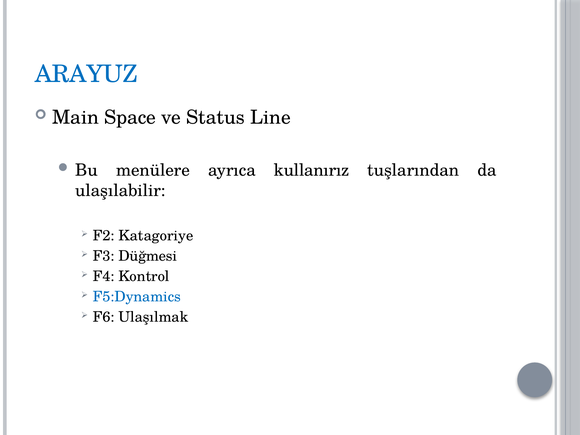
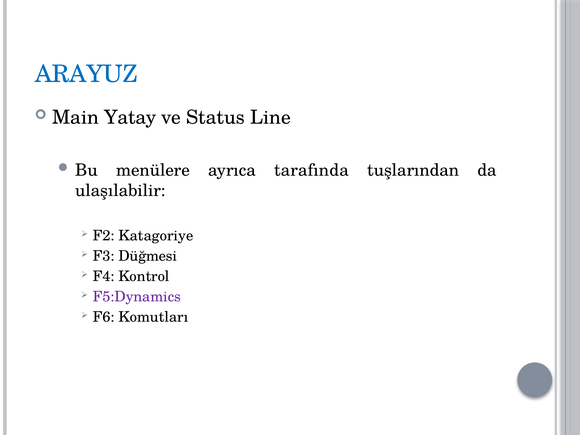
Space: Space -> Yatay (130, 117)
kullanırız: kullanırız -> tarafında (311, 170)
F5:Dynamics colour: blue -> purple (137, 297)
Ulaşılmak: Ulaşılmak -> Komutları (153, 317)
